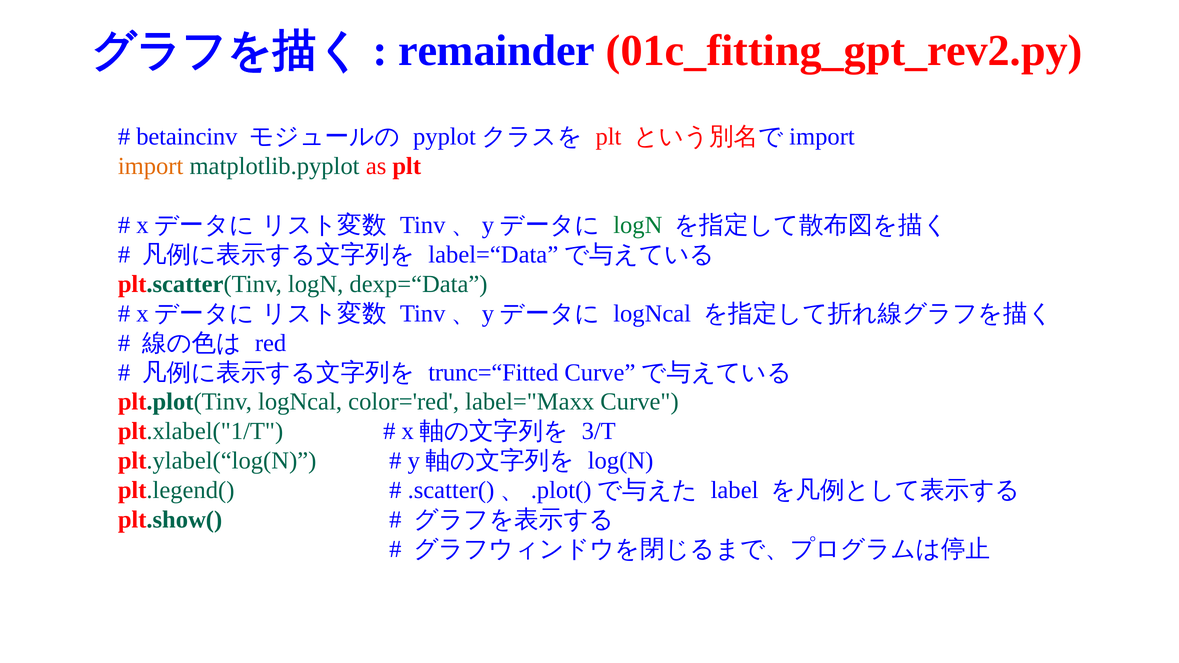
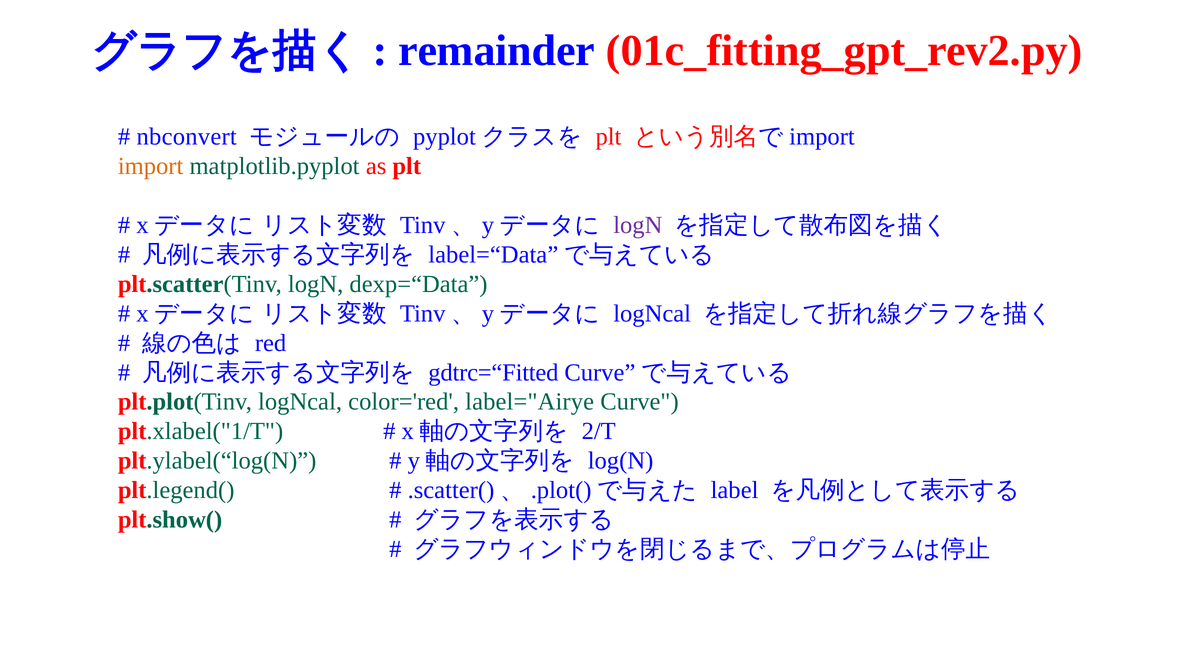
betaincinv: betaincinv -> nbconvert (187, 137)
logN colour: green -> purple (638, 225)
trunc=“Fitted: trunc=“Fitted -> gdtrc=“Fitted (493, 372)
label="Maxx: label="Maxx -> label="Airye (530, 402)
3/T: 3/T -> 2/T (599, 431)
